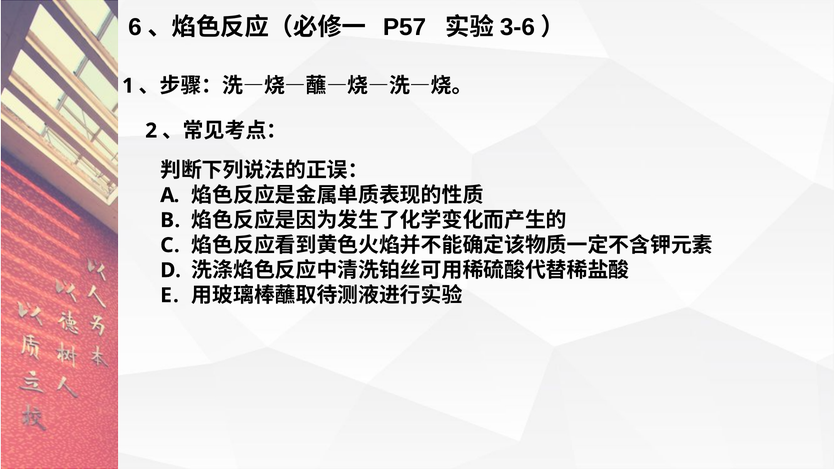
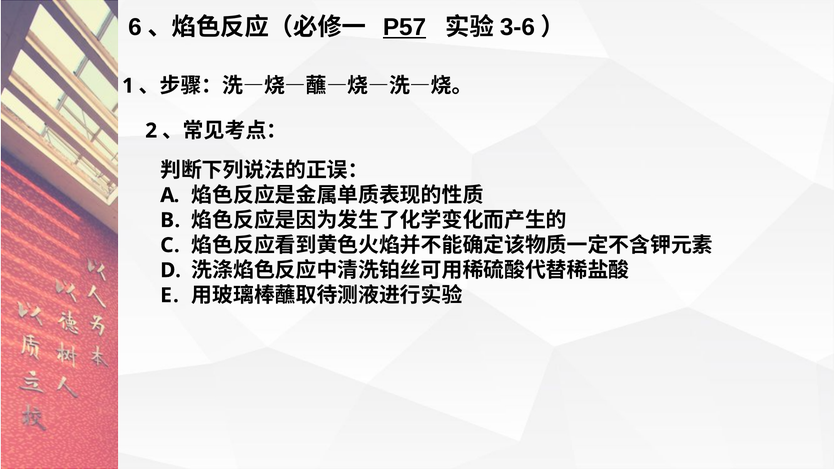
P57 underline: none -> present (404, 27)
